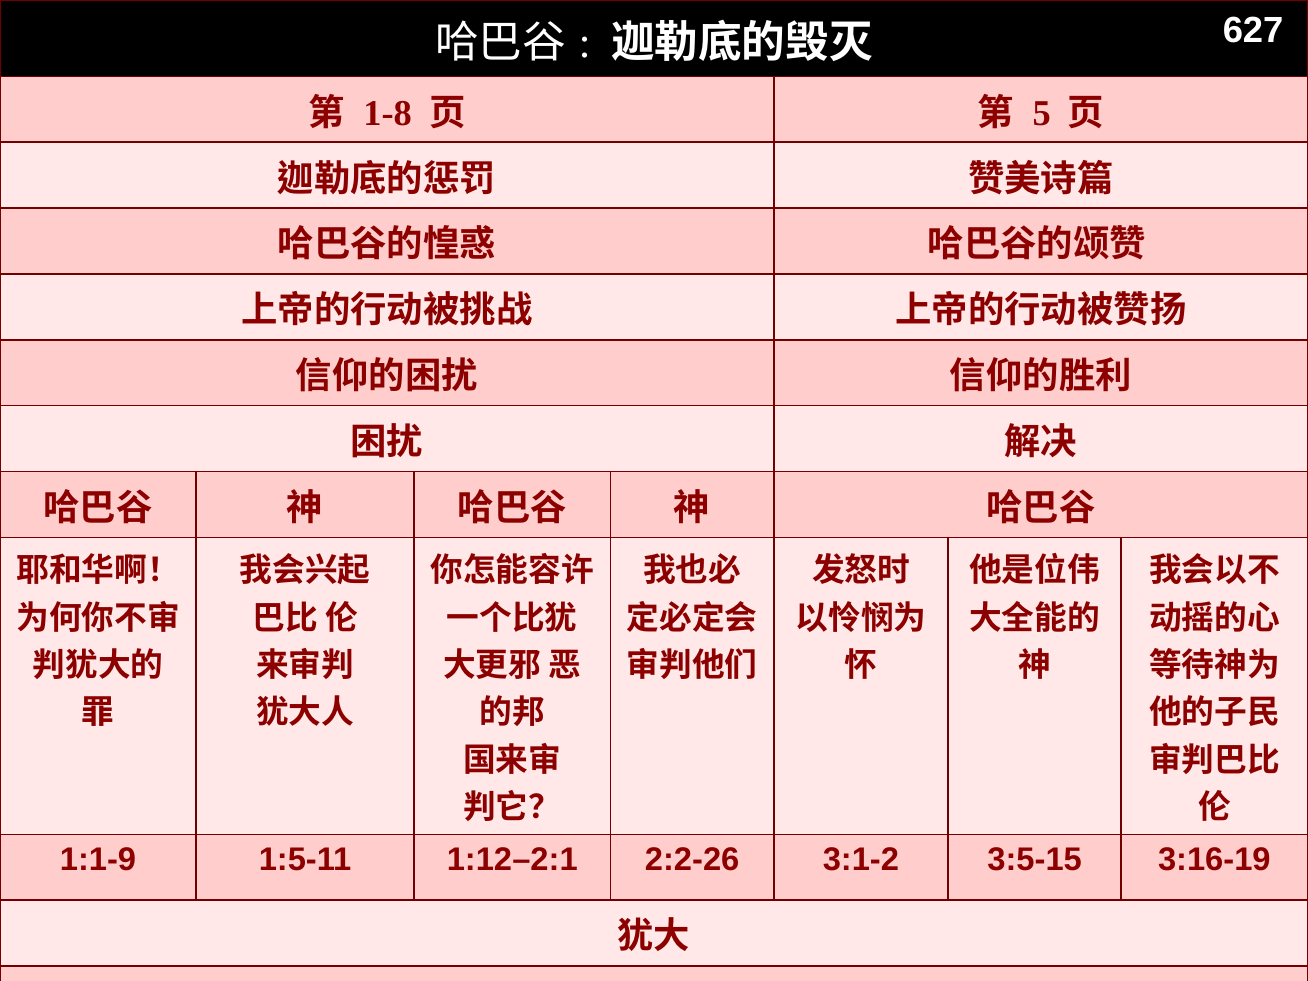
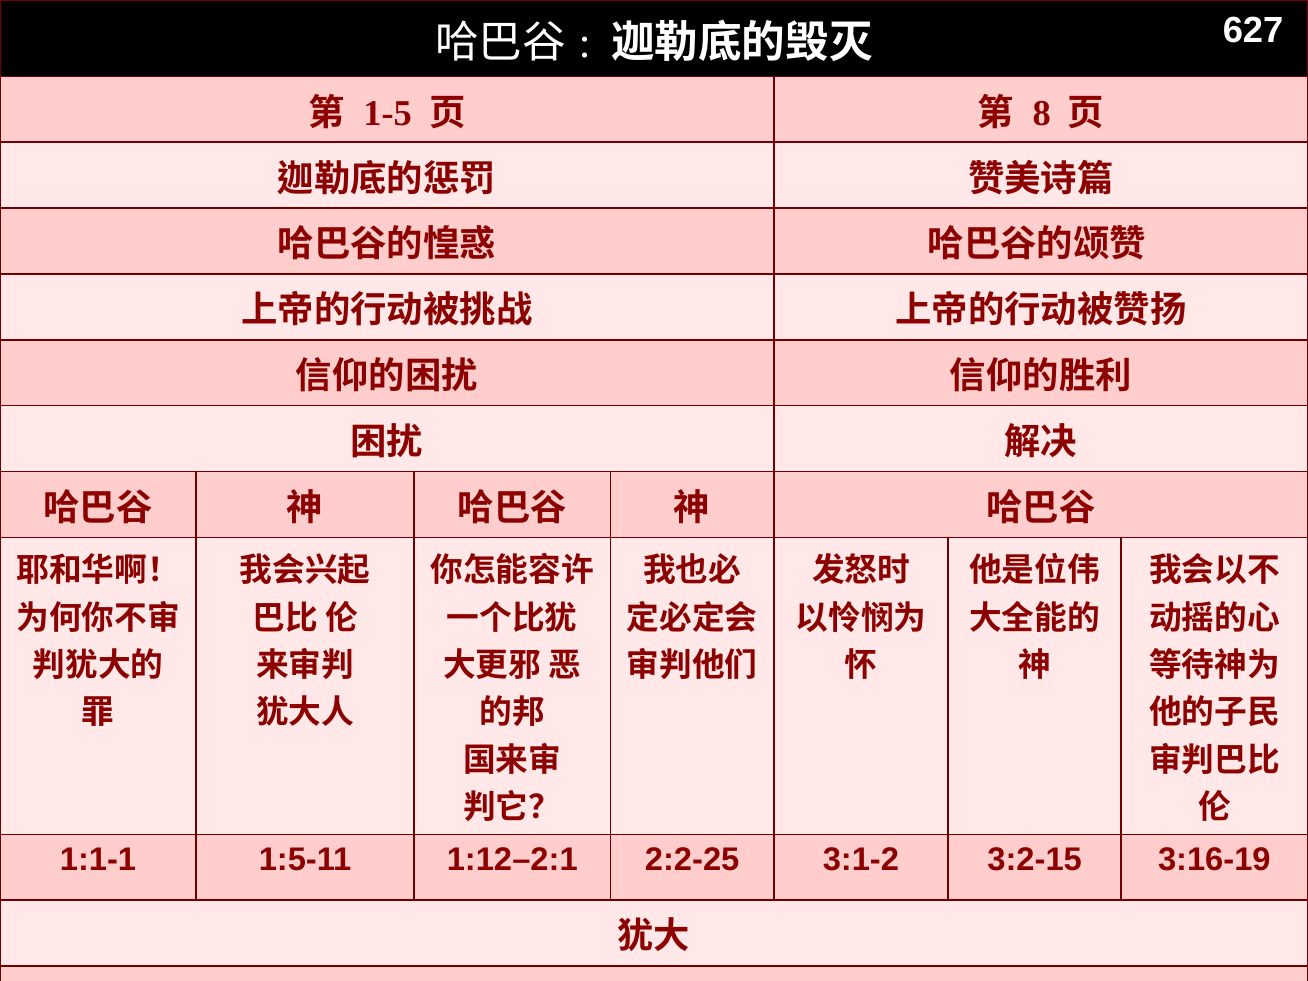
1-8: 1-8 -> 1-5 (388, 113)
5: 5 -> 8 (1042, 113)
1:1-9: 1:1-9 -> 1:1-1 (98, 860)
2:2-26: 2:2-26 -> 2:2-25 (692, 860)
3:5-15: 3:5-15 -> 3:2-15 (1035, 860)
